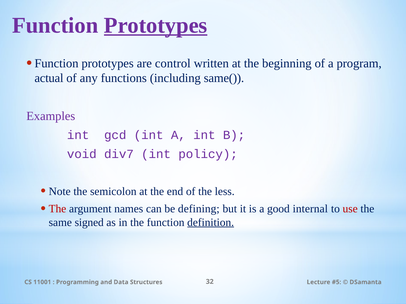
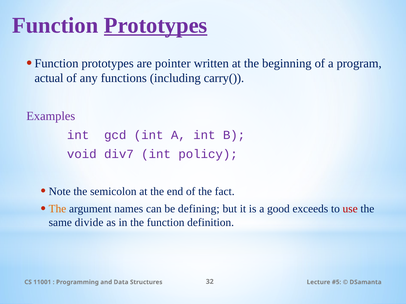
control: control -> pointer (173, 63)
same(: same( -> carry( (224, 78)
less: less -> fact (225, 192)
The colour: red -> orange (57, 209)
internal: internal -> exceeds (310, 209)
signed: signed -> divide (89, 223)
definition underline: present -> none (211, 223)
